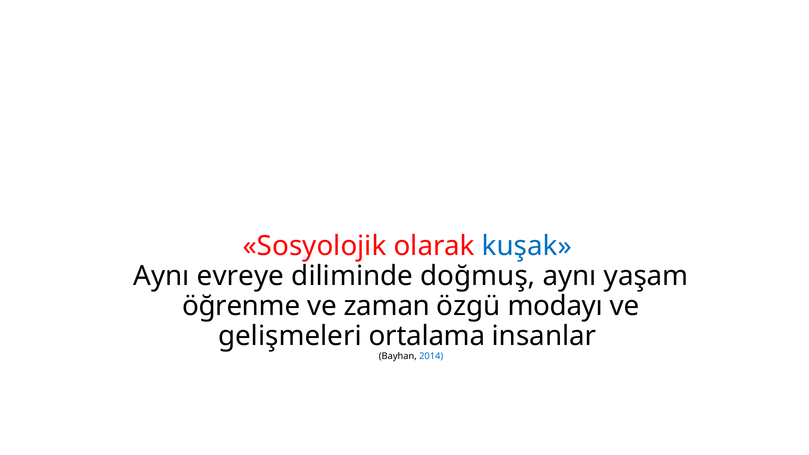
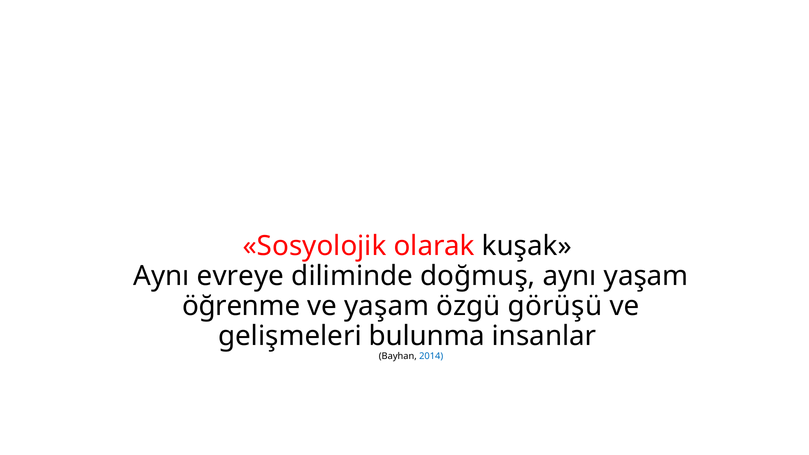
kuşak colour: blue -> black (527, 246)
ve zaman: zaman -> yaşam (387, 306)
modayı: modayı -> görüşü (555, 306)
ortalama: ortalama -> bulunma (427, 336)
